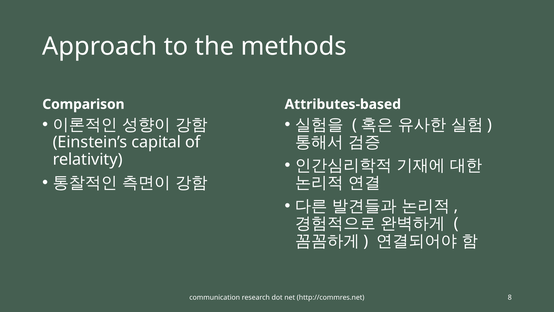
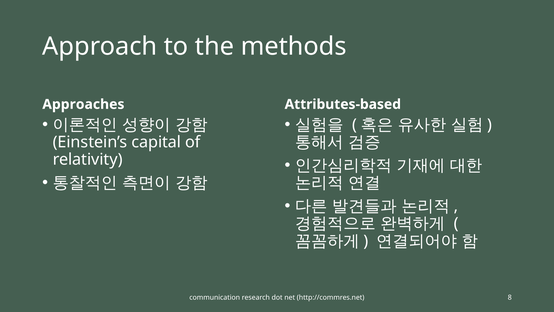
Comparison: Comparison -> Approaches (83, 104)
